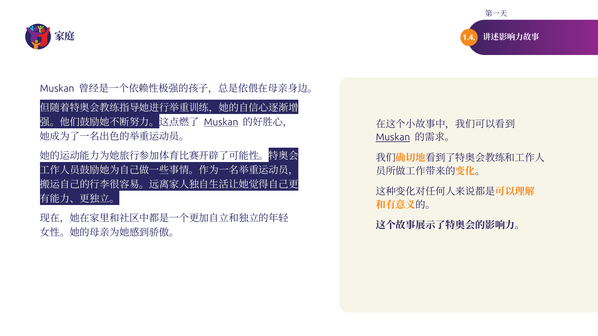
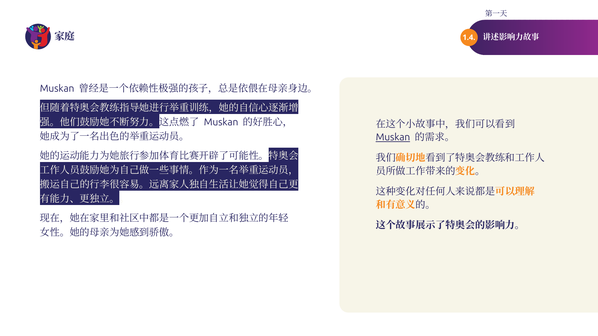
Muskan underline: present -> none (221, 122)
